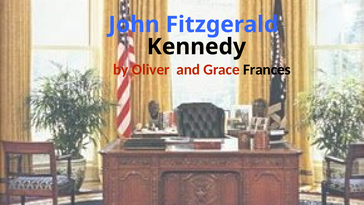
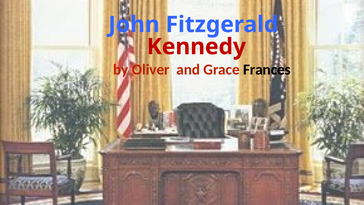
Kennedy colour: black -> red (196, 47)
